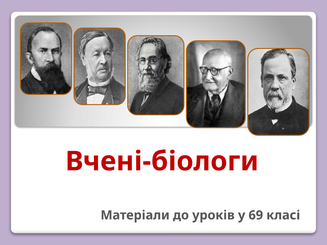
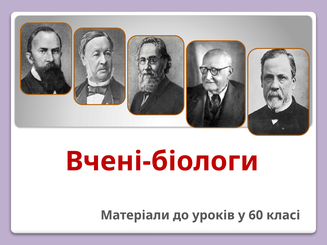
69: 69 -> 60 (256, 215)
